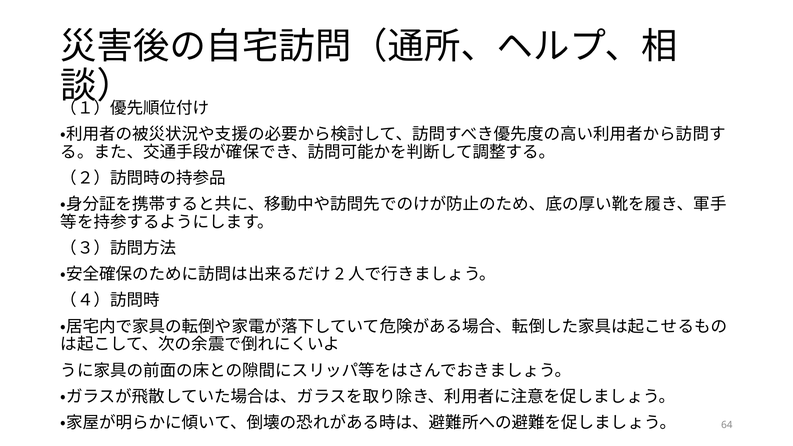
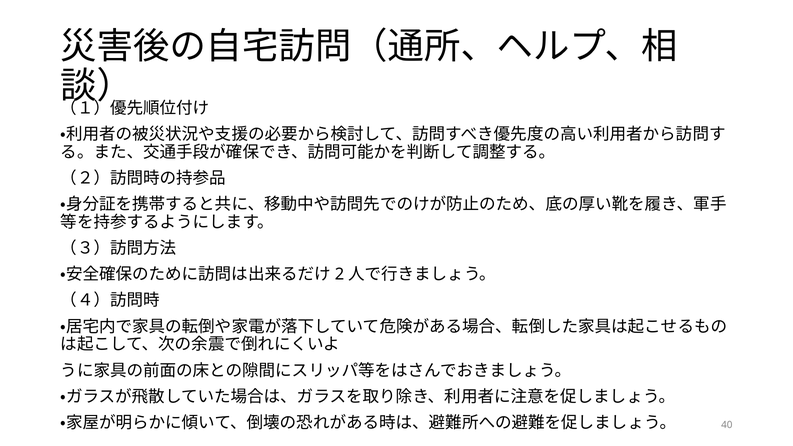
64: 64 -> 40 (727, 425)
